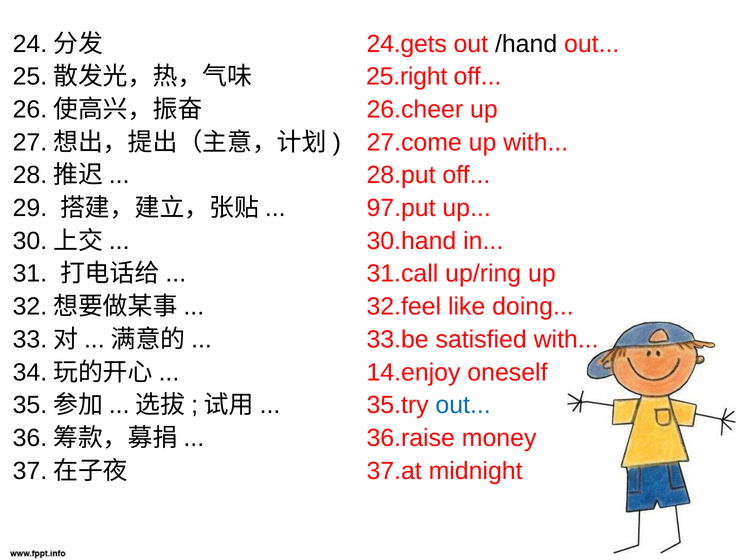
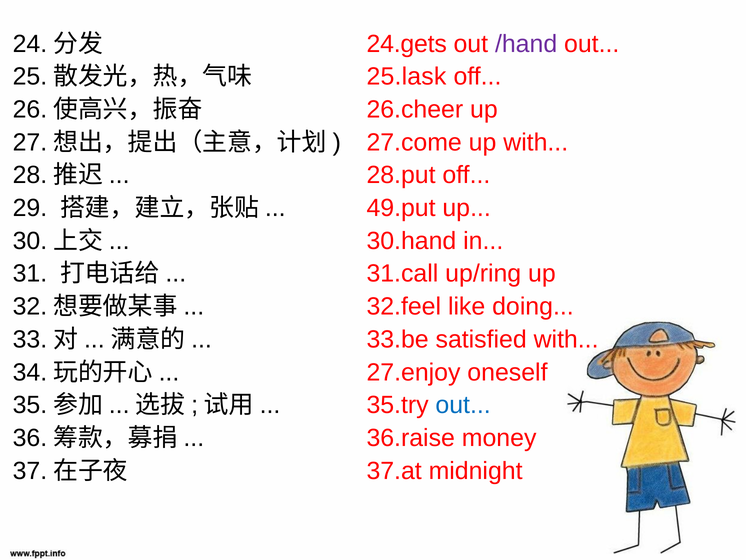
/hand colour: black -> purple (526, 44)
25.right: 25.right -> 25.lask (406, 77)
97.put: 97.put -> 49.put (401, 208)
14.enjoy: 14.enjoy -> 27.enjoy (414, 372)
